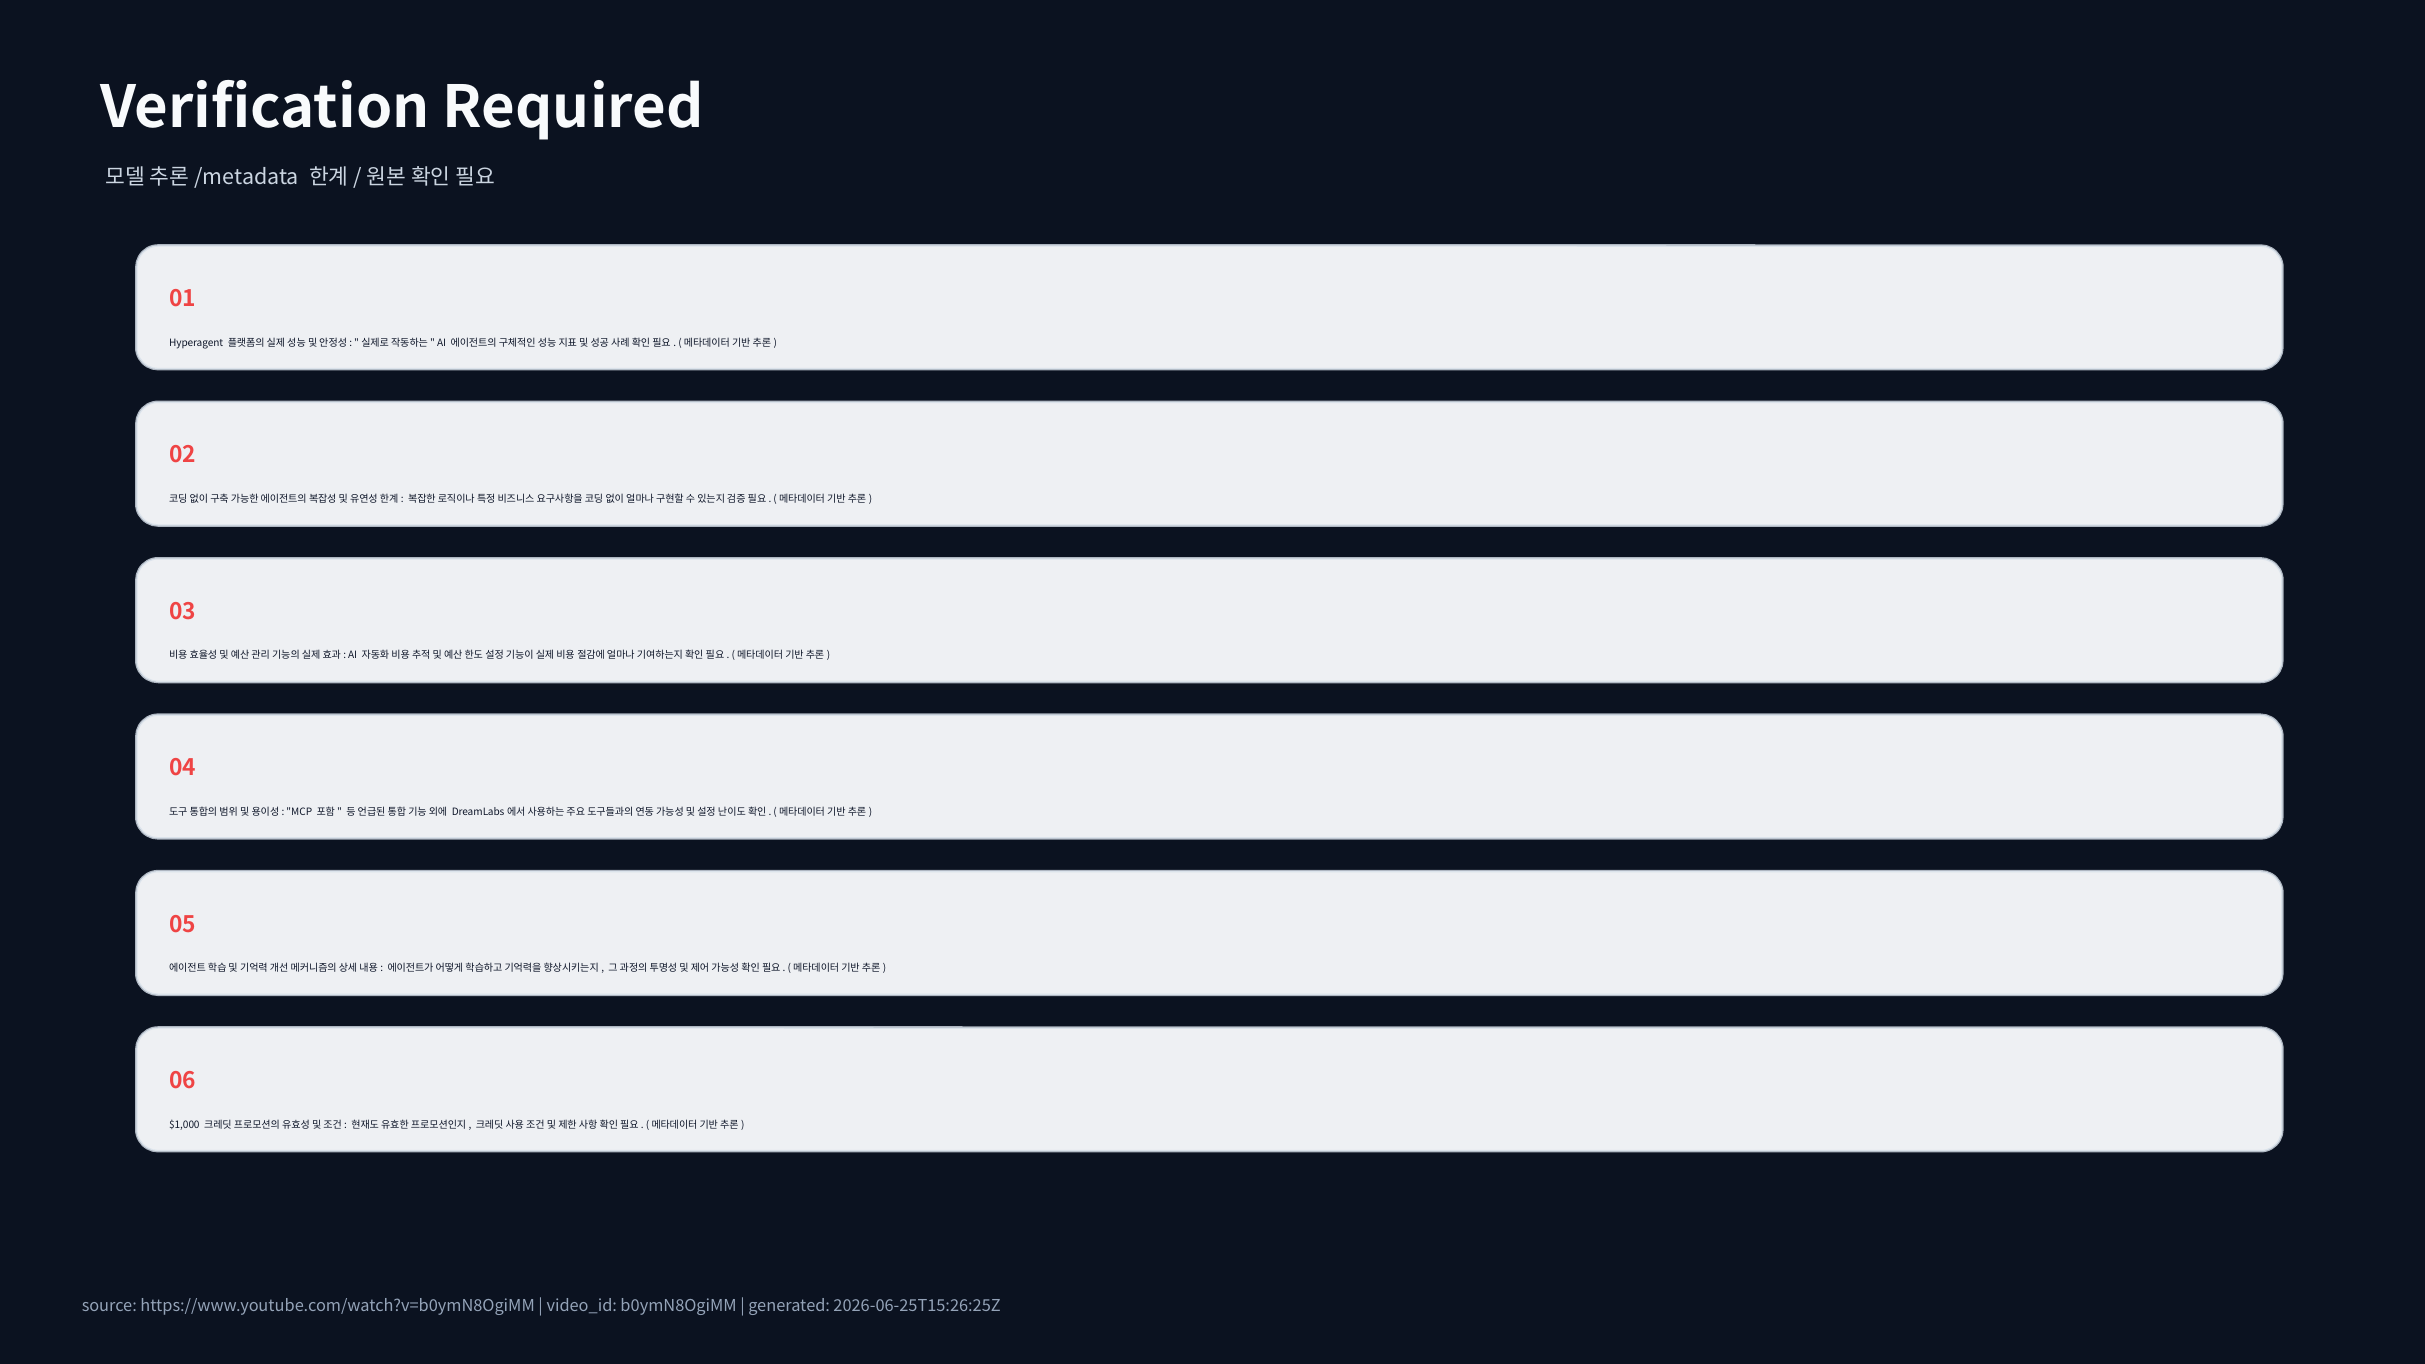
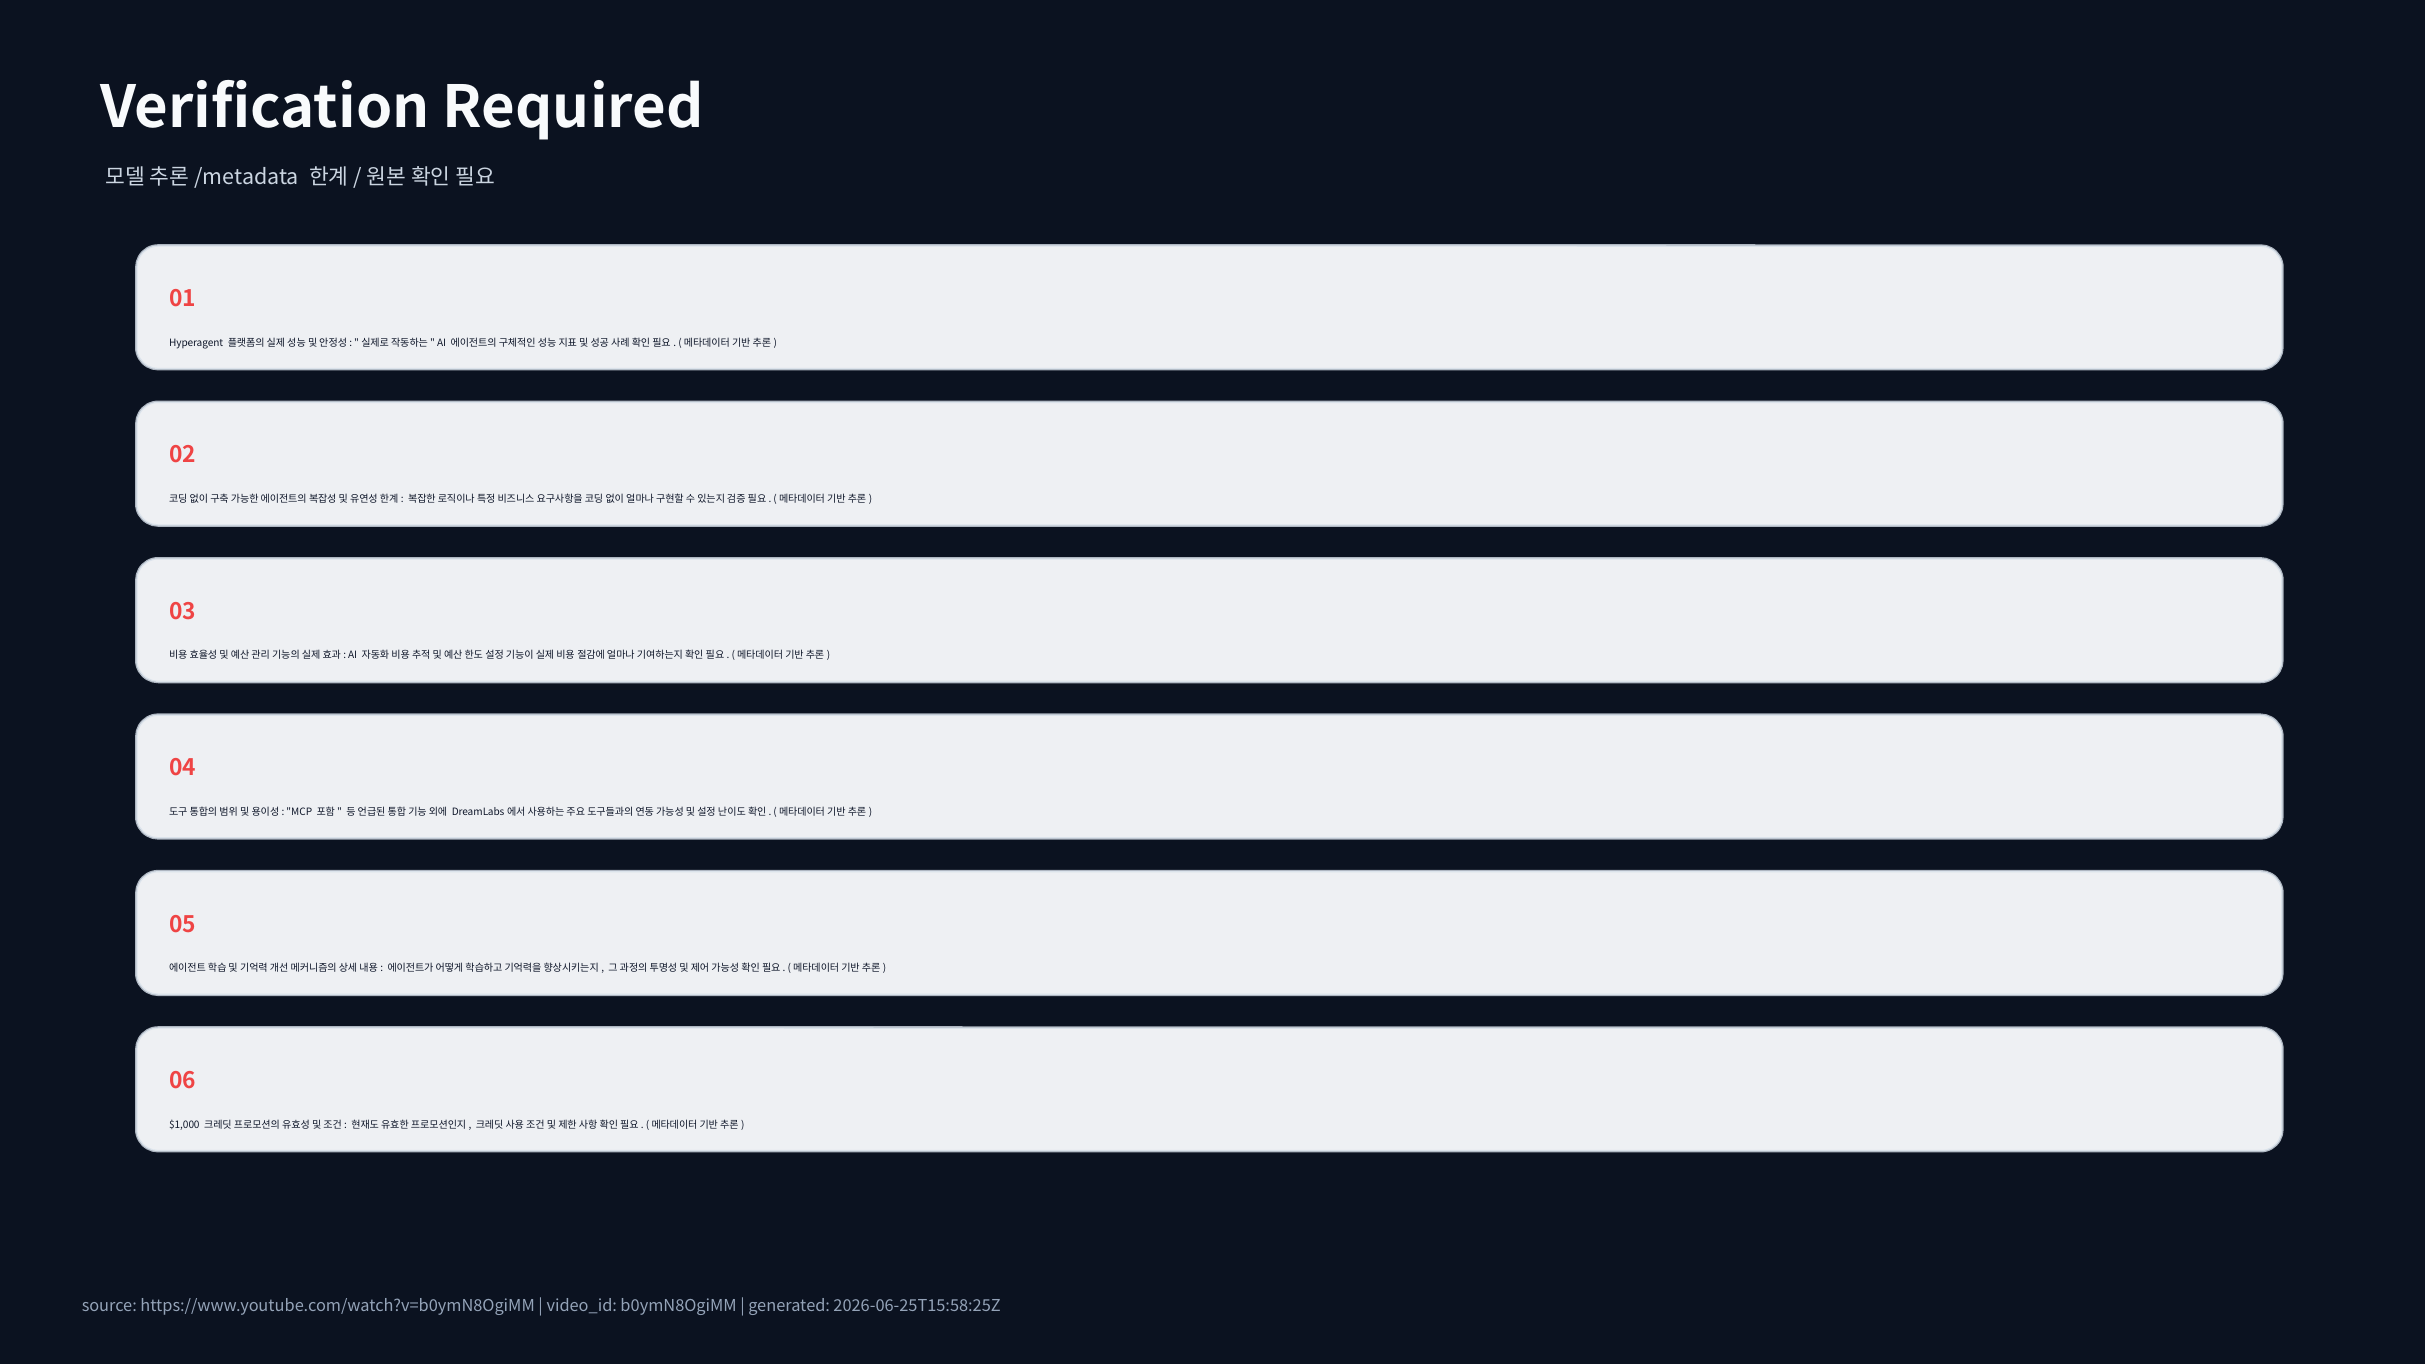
2026-06-25T15:26:25Z: 2026-06-25T15:26:25Z -> 2026-06-25T15:58:25Z (917, 1306)
